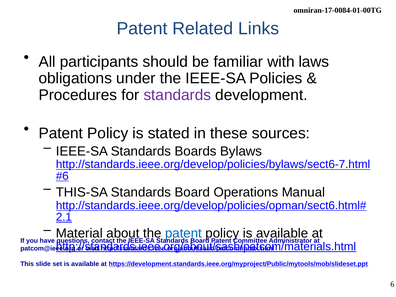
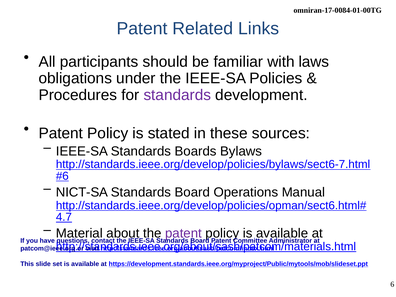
THIS-SA: THIS-SA -> NICT-SA (82, 192)
2.1: 2.1 -> 4.7 (64, 217)
patent colour: blue -> purple (183, 233)
